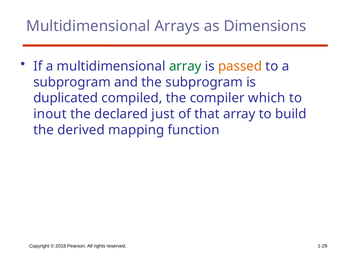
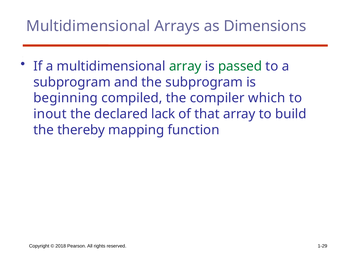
passed colour: orange -> green (240, 66)
duplicated: duplicated -> beginning (66, 98)
just: just -> lack (163, 114)
derived: derived -> thereby (81, 130)
